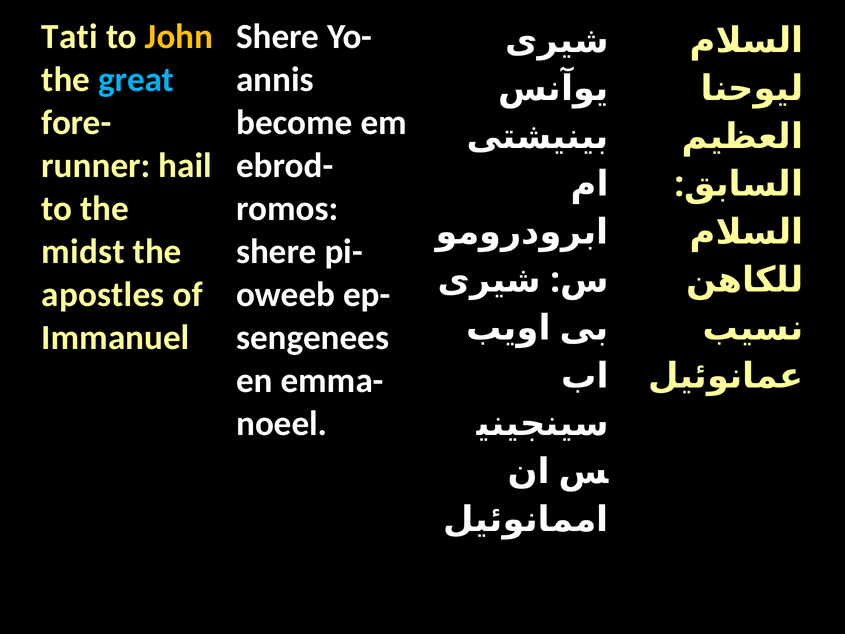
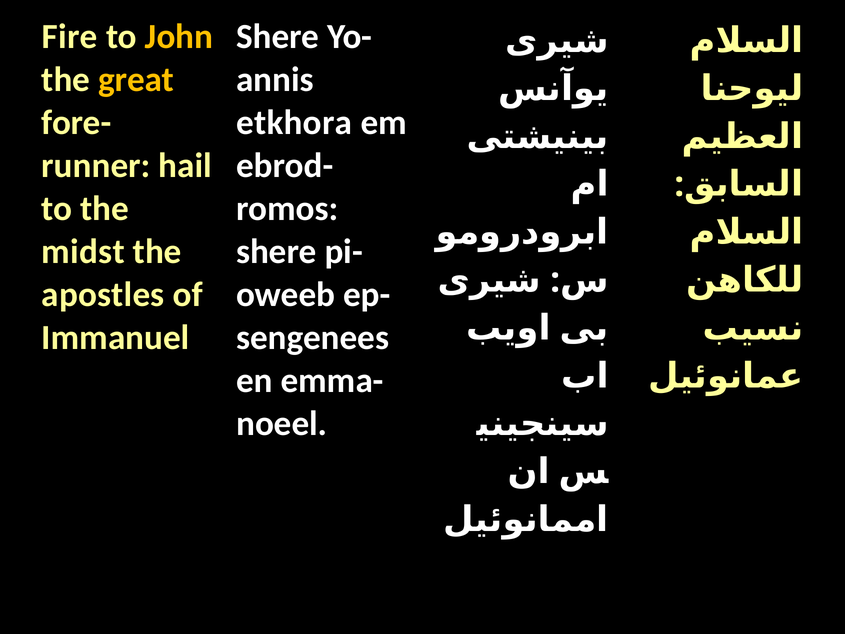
Tati: Tati -> Fire (70, 37)
great colour: light blue -> yellow (136, 80)
become: become -> etkhora (294, 123)
